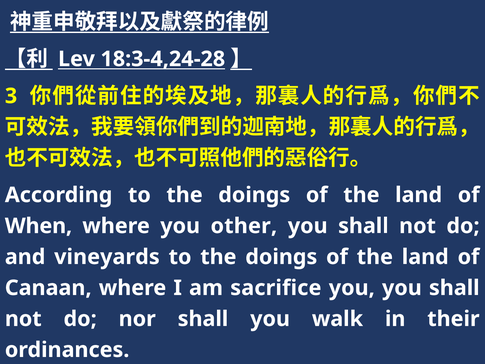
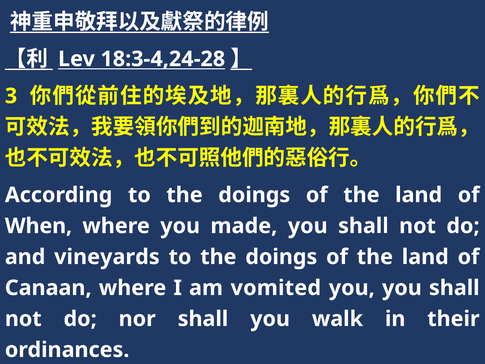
other: other -> made (244, 226)
sacrifice: sacrifice -> vomited (276, 288)
